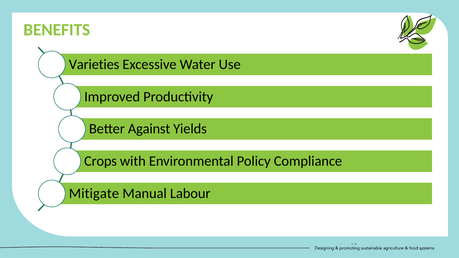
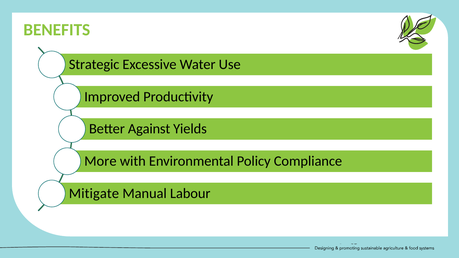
Varieties: Varieties -> Strategic (94, 64)
Crops: Crops -> More (100, 161)
